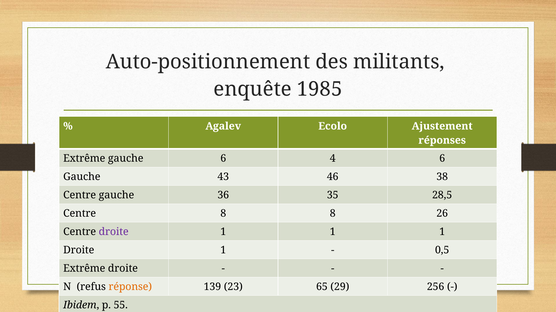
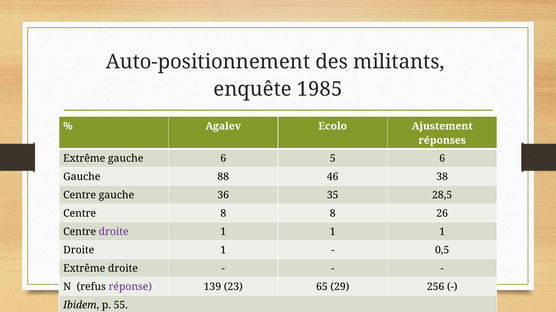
4: 4 -> 5 (333, 159)
43: 43 -> 88 (223, 177)
réponse colour: orange -> purple (130, 288)
